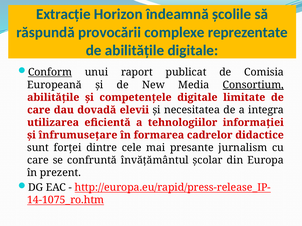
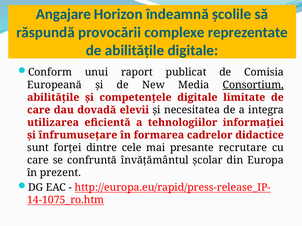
Extracție: Extracție -> Angajare (63, 14)
Conform underline: present -> none (50, 72)
jurnalism: jurnalism -> recrutare (243, 148)
